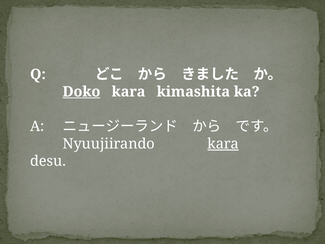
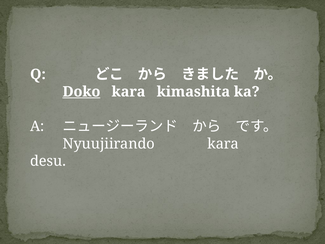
kara underline: present -> none (223, 144)
